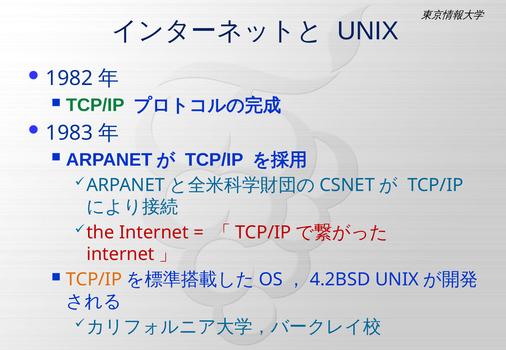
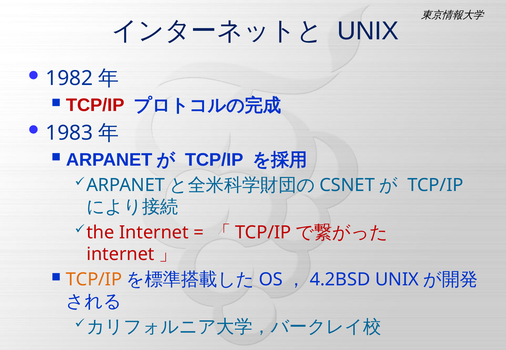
TCP/IP colour: green -> red (95, 105)
